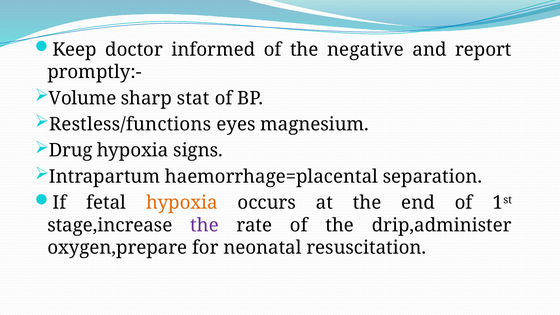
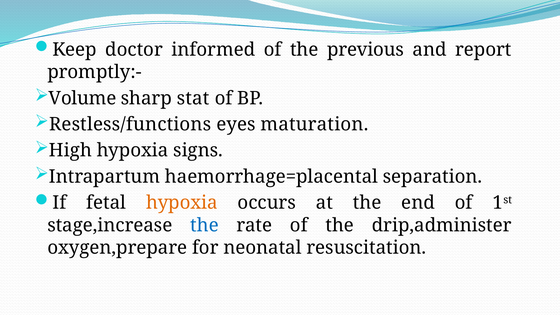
negative: negative -> previous (366, 50)
magnesium: magnesium -> maturation (314, 124)
Drug: Drug -> High (70, 150)
the colour: purple -> blue (205, 225)
